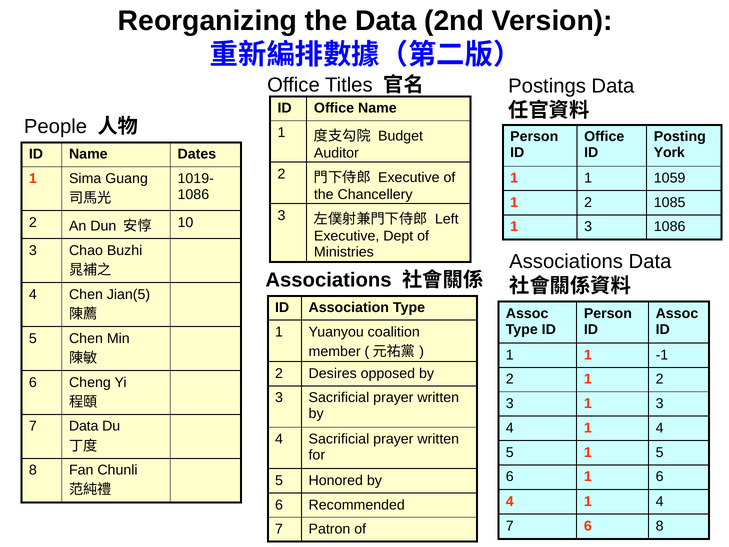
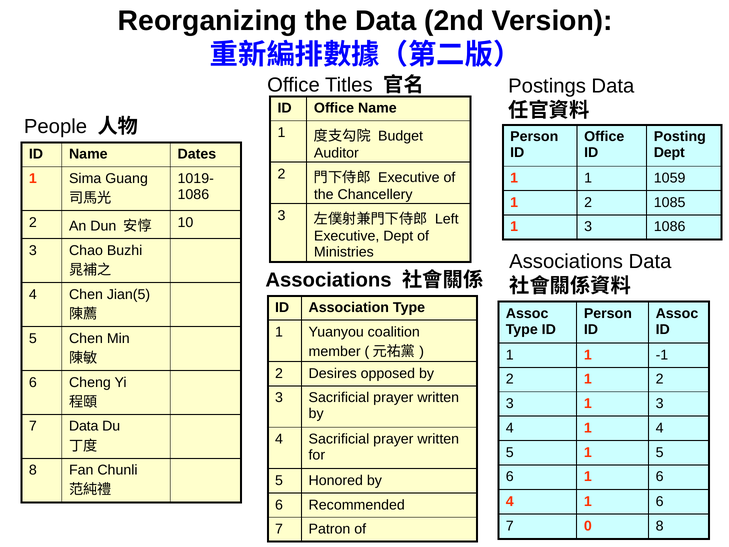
York: York -> Dept (669, 153)
4: 4 -> 6 (660, 501)
7 6: 6 -> 0 (588, 526)
